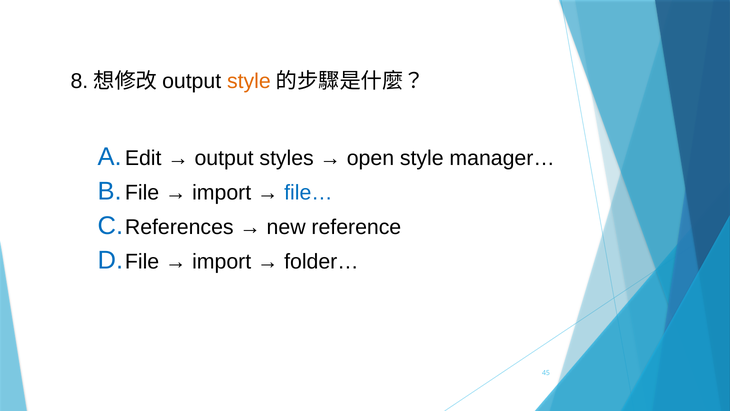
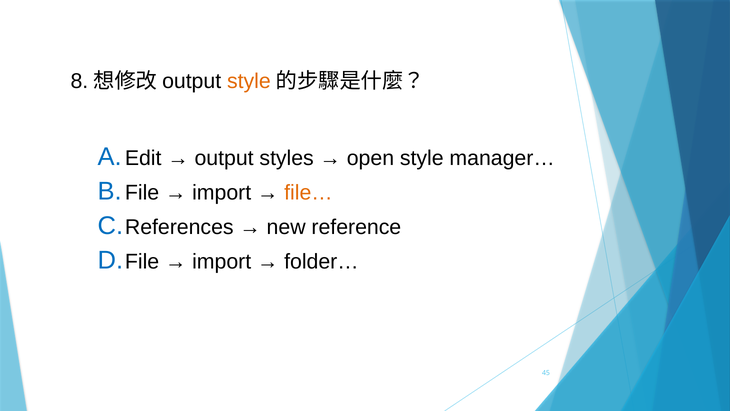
file… colour: blue -> orange (308, 193)
